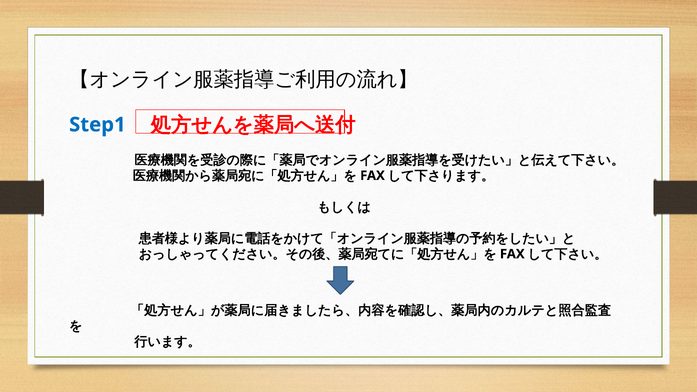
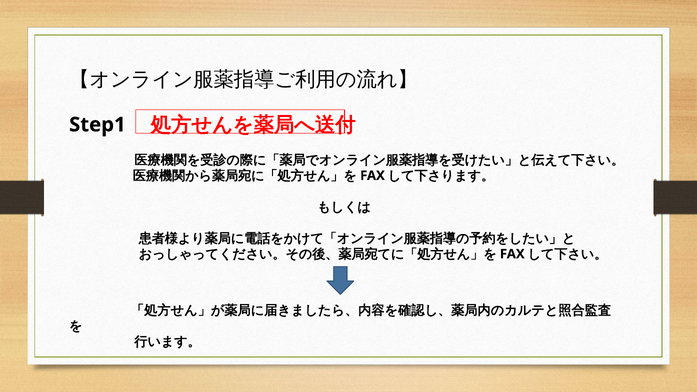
Step1 colour: blue -> black (97, 125)
